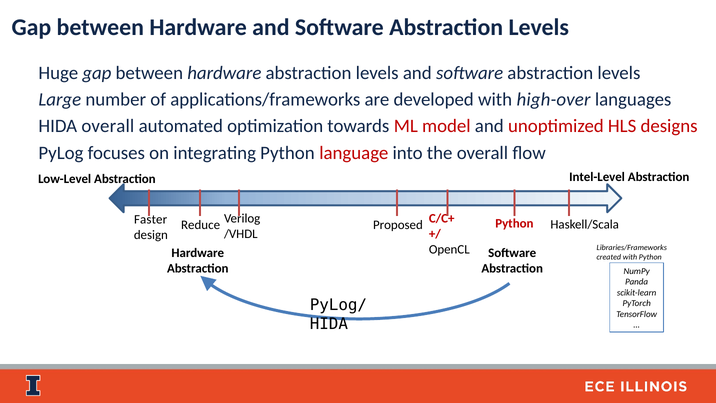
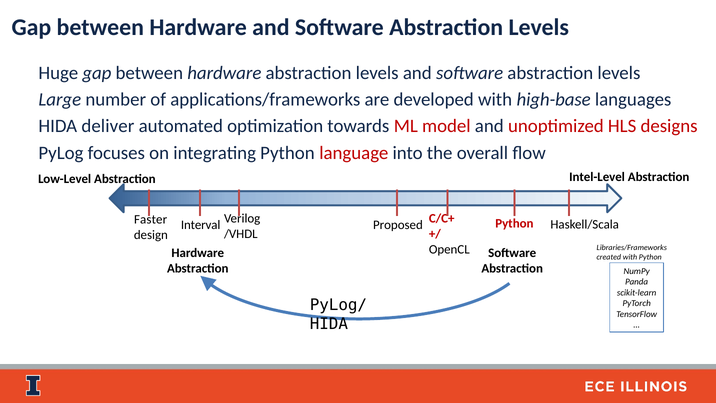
high-over: high-over -> high-base (554, 100)
overall: overall -> deliver (108, 126)
Reduce: Reduce -> Interval (201, 225)
